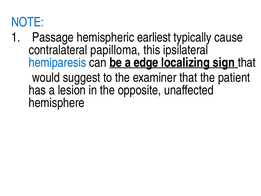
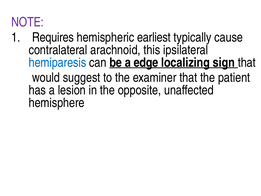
NOTE colour: blue -> purple (28, 22)
Passage: Passage -> Requires (53, 37)
papilloma: papilloma -> arachnoid (115, 50)
